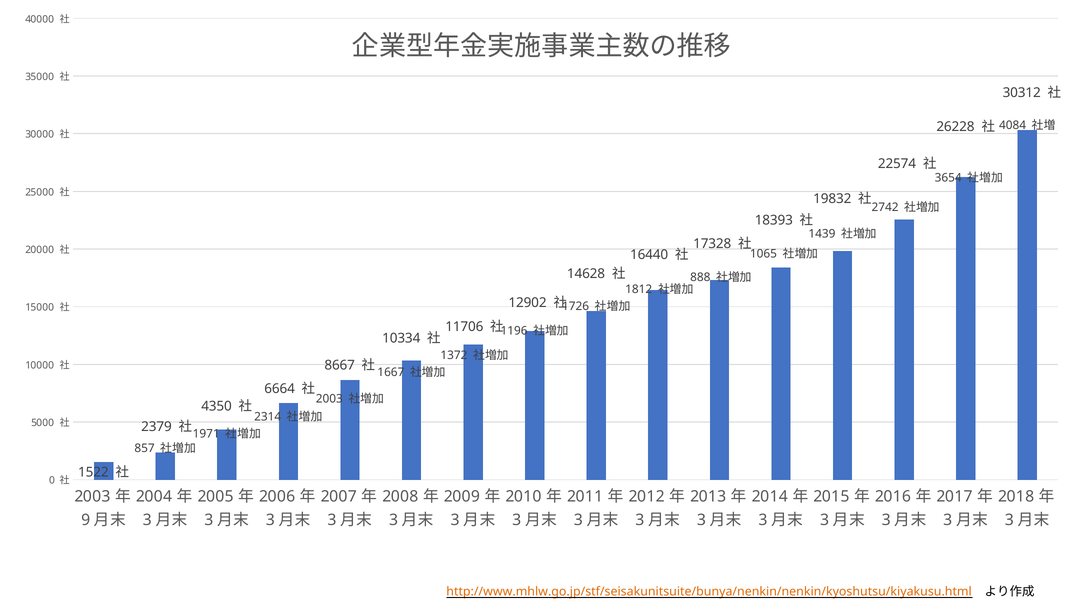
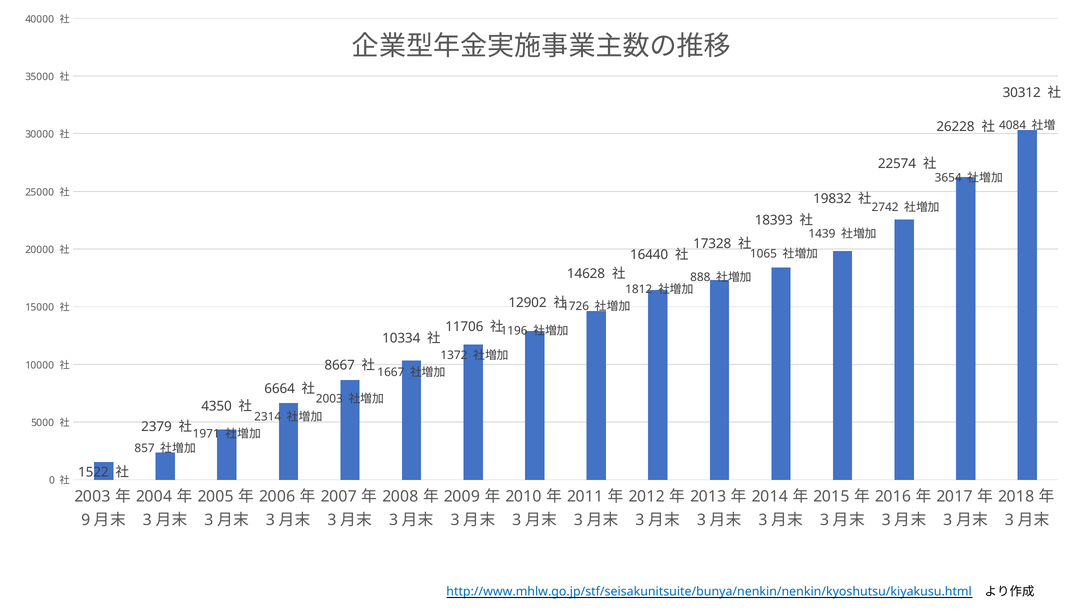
http://www.mhlw.go.jp/stf/seisakunitsuite/bunya/nenkin/nenkin/kyoshutsu/kiyakusu.html colour: orange -> blue (709, 592)
